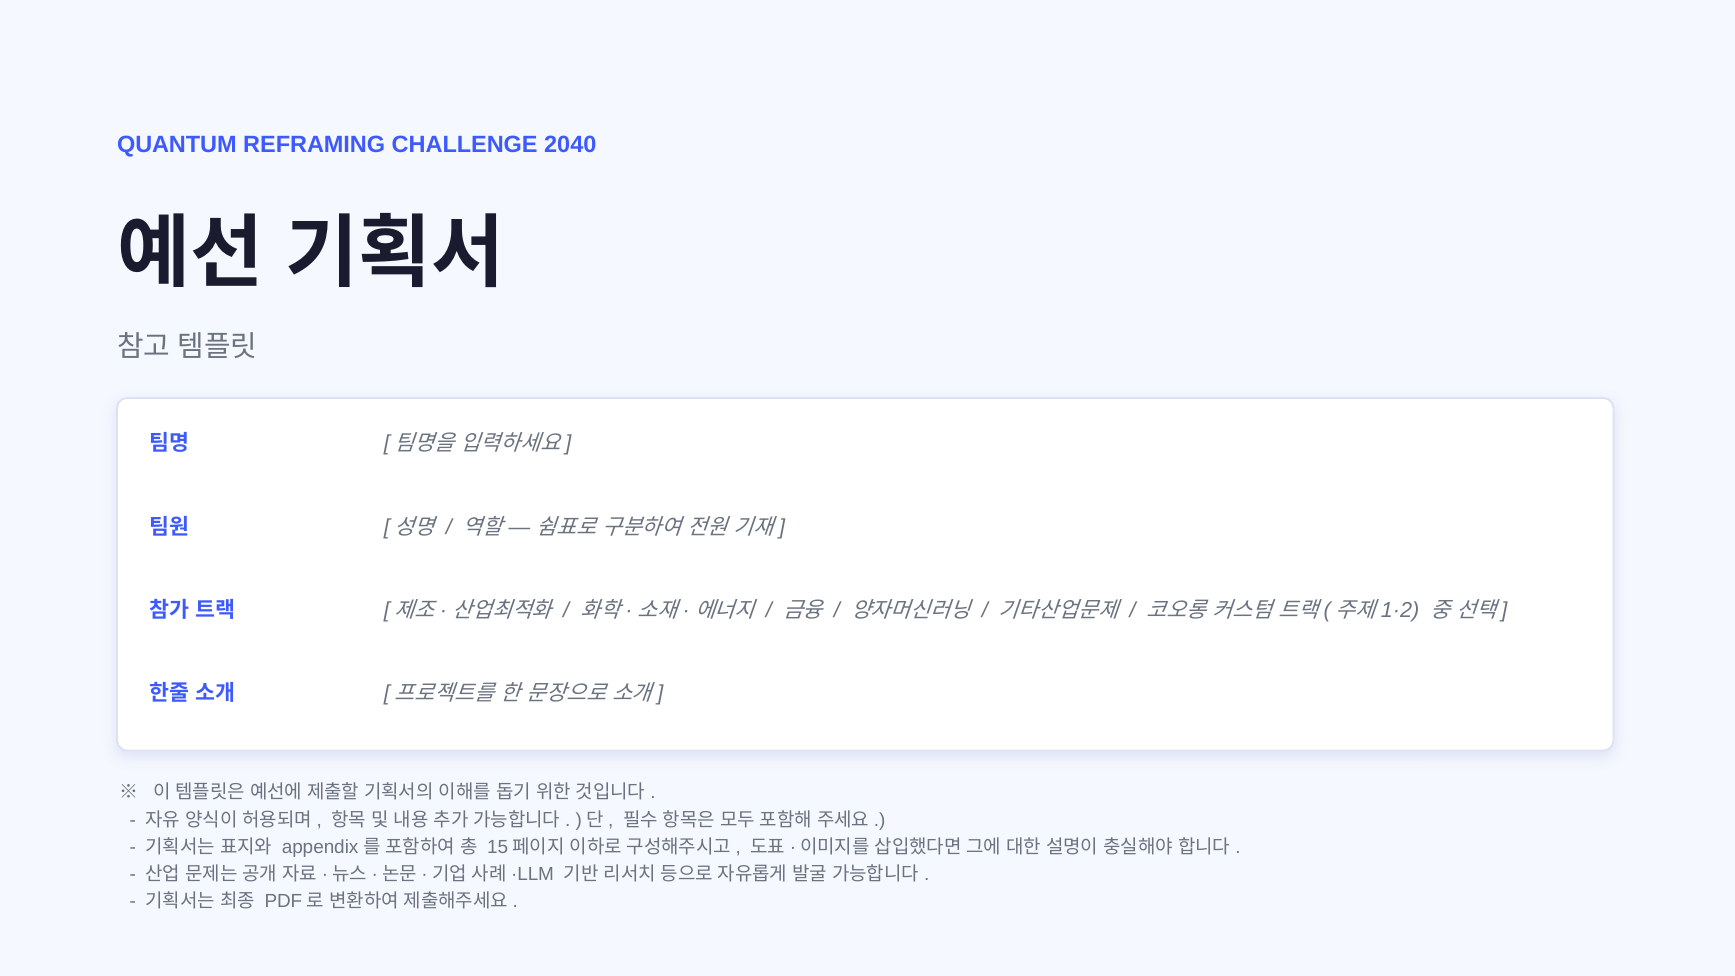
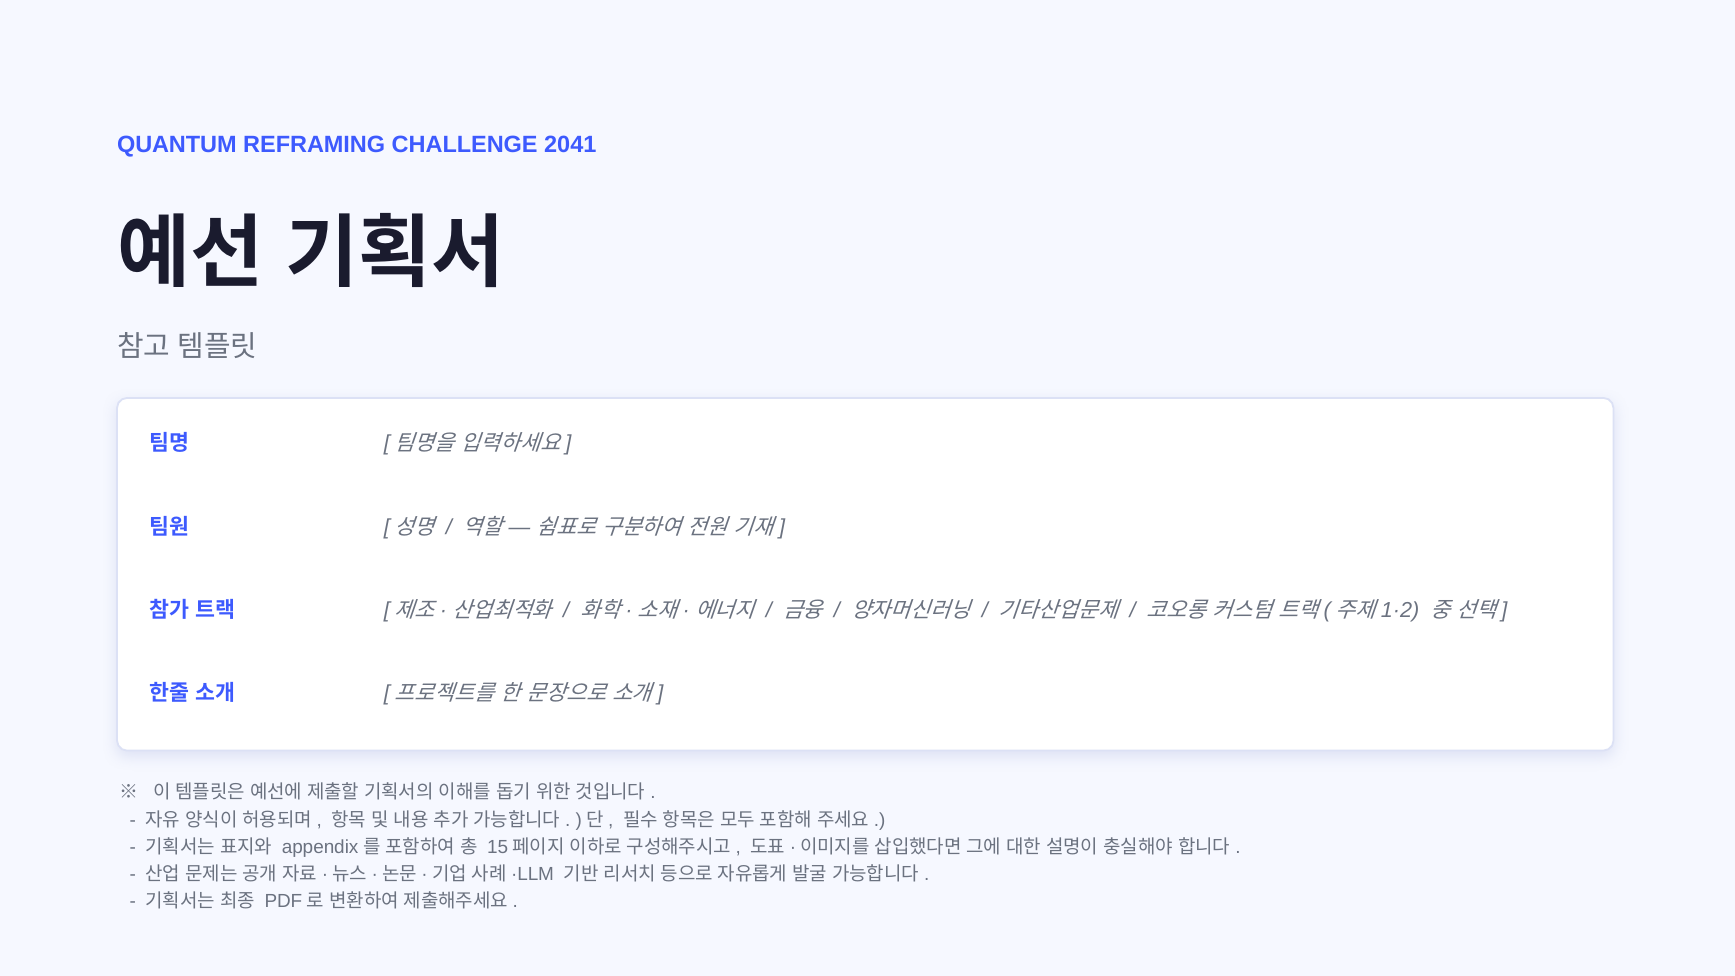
2040: 2040 -> 2041 (570, 145)
